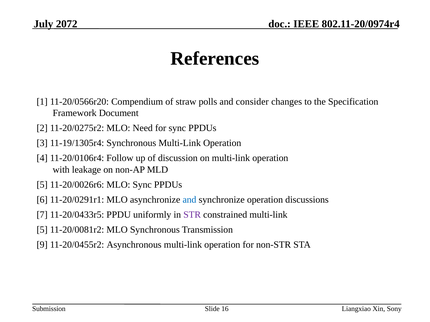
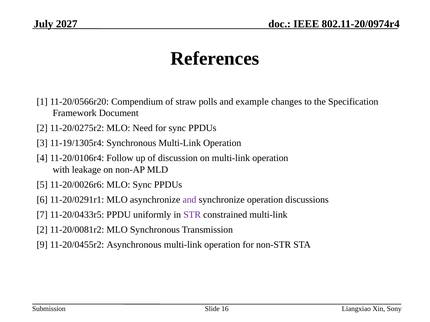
2072: 2072 -> 2027 (67, 24)
consider: consider -> example (252, 102)
and colour: blue -> purple (189, 200)
5: 5 -> 2 (42, 230)
